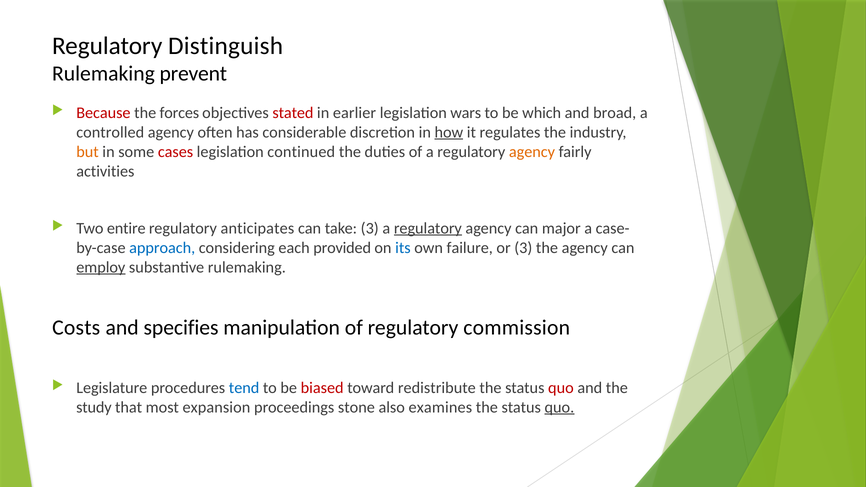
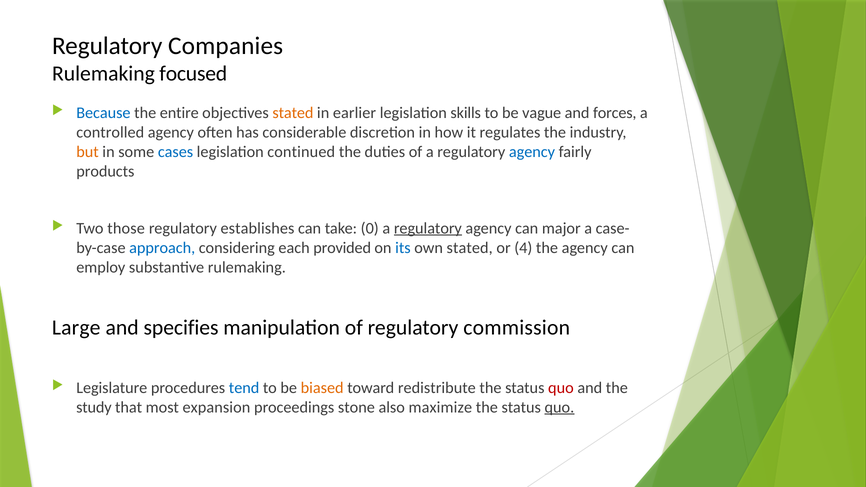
Distinguish: Distinguish -> Companies (226, 46)
prevent: prevent -> focused (193, 74)
Because colour: red -> blue (103, 113)
forces: forces -> entire (179, 113)
stated colour: red -> orange (293, 113)
wars: wars -> skills (466, 113)
which: which -> vague (542, 113)
broad: broad -> forces (615, 113)
how underline: present -> none (449, 132)
cases colour: red -> blue (176, 152)
agency colour: orange -> blue (532, 152)
activities: activities -> products (105, 171)
entire: entire -> those (126, 228)
anticipates: anticipates -> establishes (257, 228)
take 3: 3 -> 0 (370, 228)
own failure: failure -> stated (470, 248)
or 3: 3 -> 4 (523, 248)
employ underline: present -> none (101, 267)
Costs: Costs -> Large (76, 328)
biased colour: red -> orange (322, 388)
examines: examines -> maximize (440, 407)
